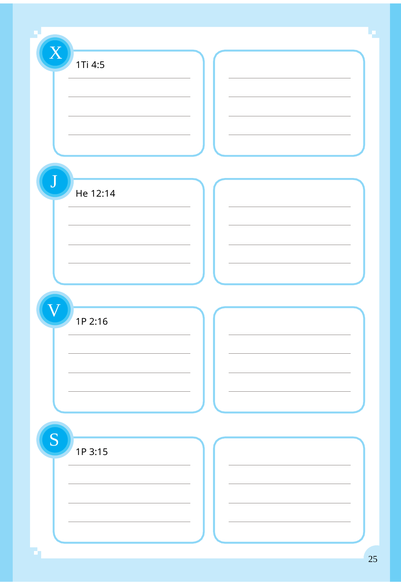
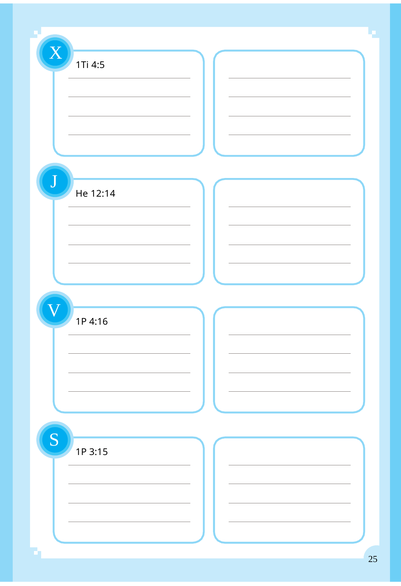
2:16: 2:16 -> 4:16 (99, 322)
